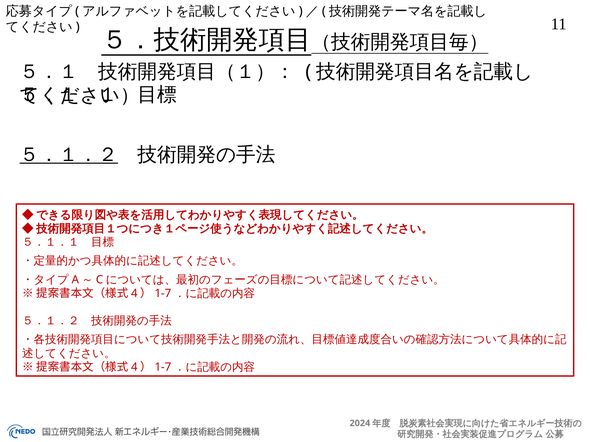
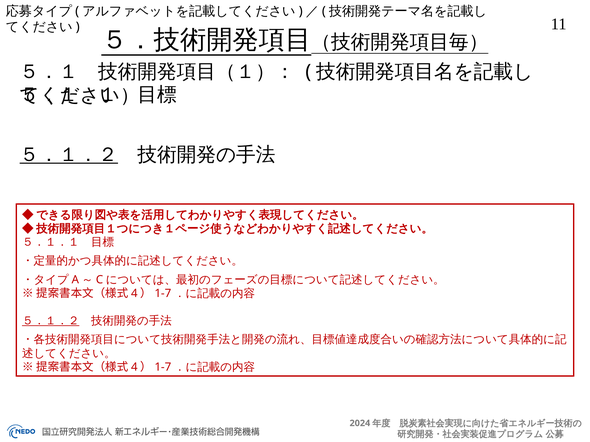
５．１．２ underline: none -> present (51, 321)
